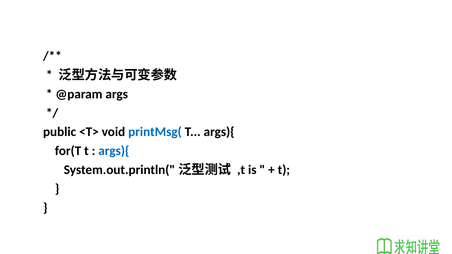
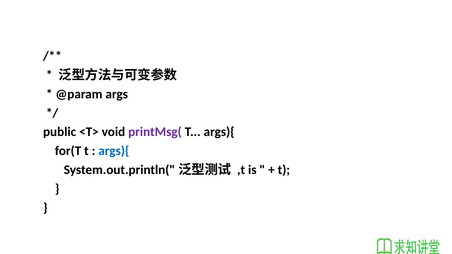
printMsg( colour: blue -> purple (155, 132)
